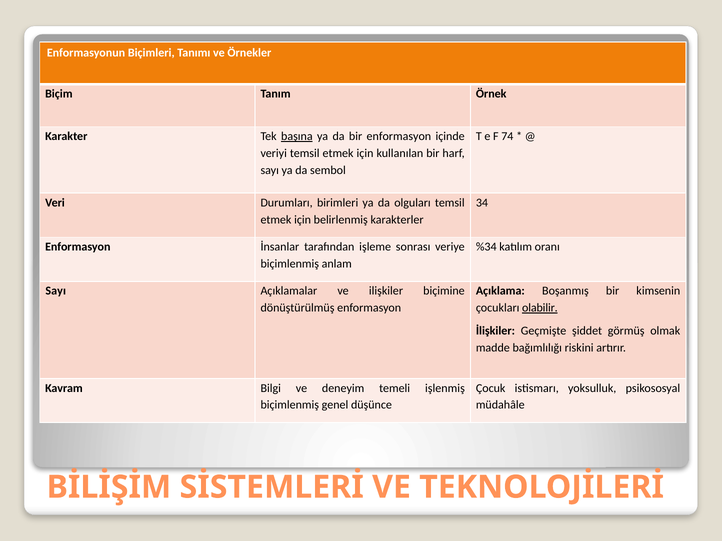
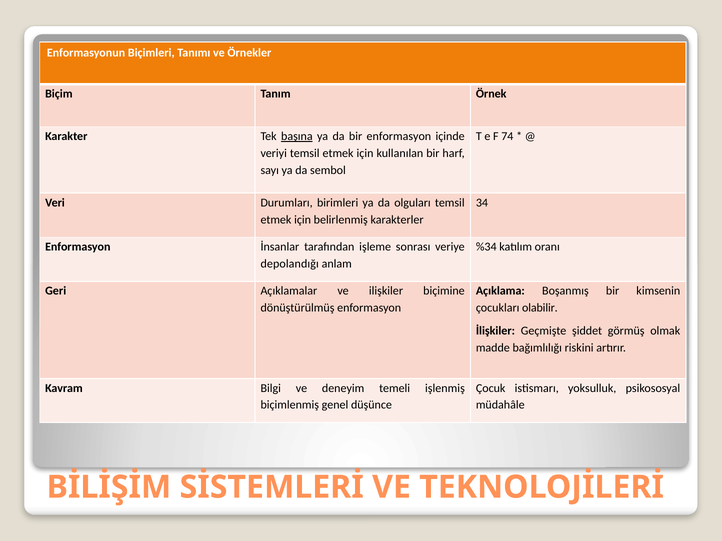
biçimlenmiş: biçimlenmiş -> depolandığı (290, 264)
Sayı: Sayı -> Geri (56, 291)
olabilir underline: present -> none (540, 308)
